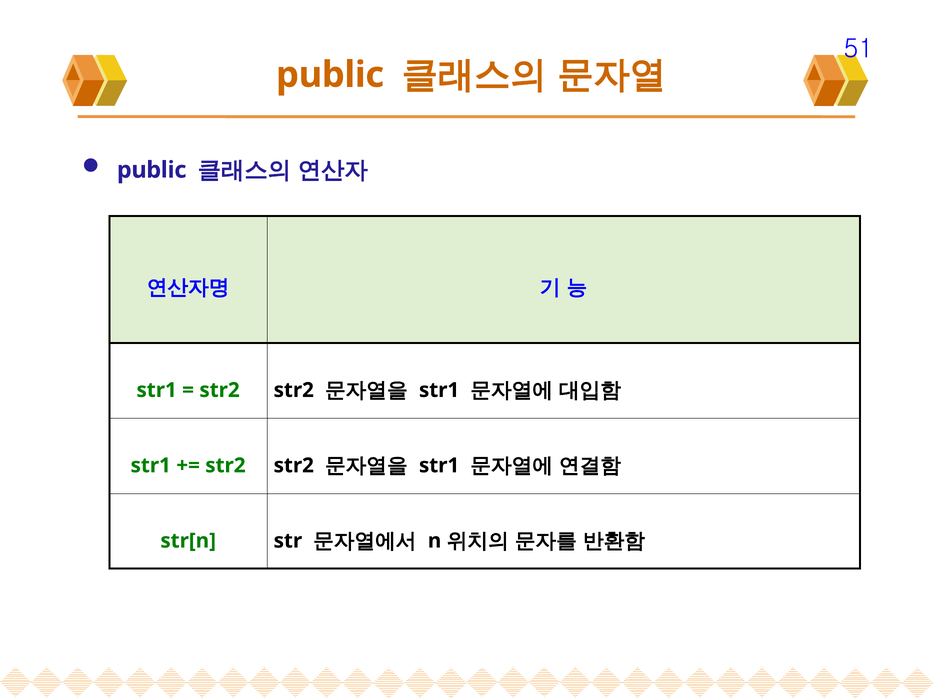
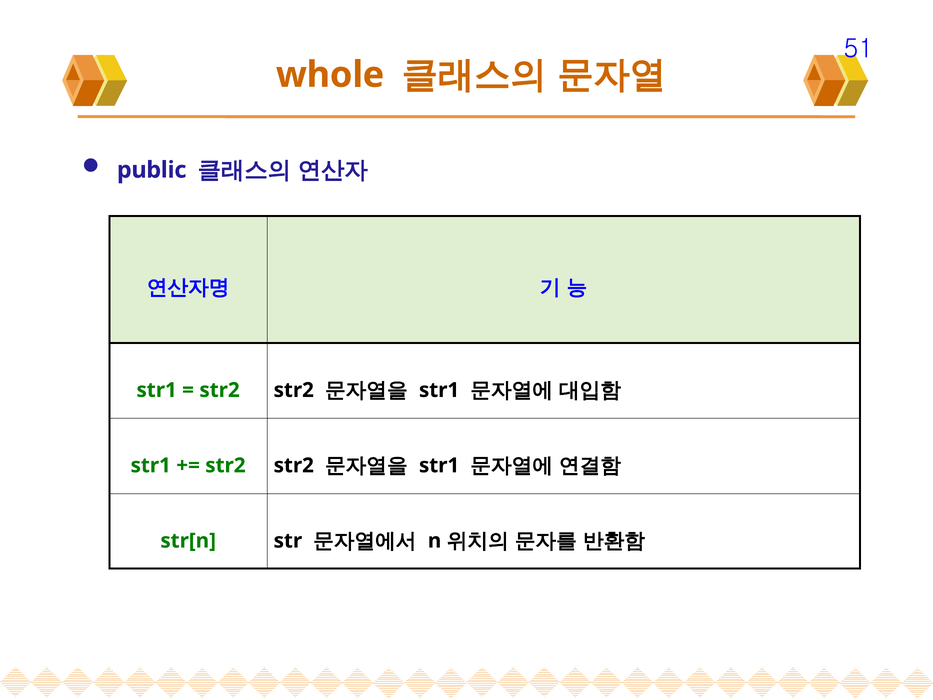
public: public -> whole (330, 75)
